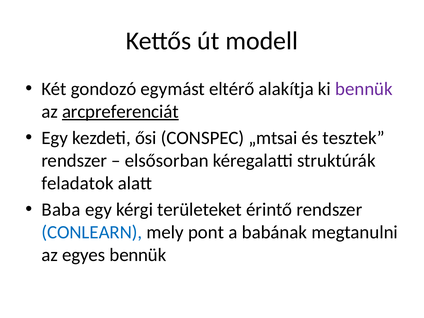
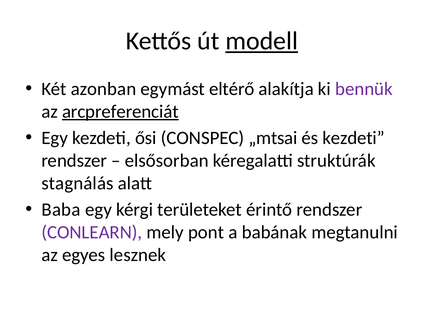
modell underline: none -> present (262, 41)
gondozó: gondozó -> azonban (103, 89)
és tesztek: tesztek -> kezdeti (354, 138)
feladatok: feladatok -> stagnálás (77, 183)
CONLEARN colour: blue -> purple (92, 232)
egyes bennük: bennük -> lesznek (138, 255)
